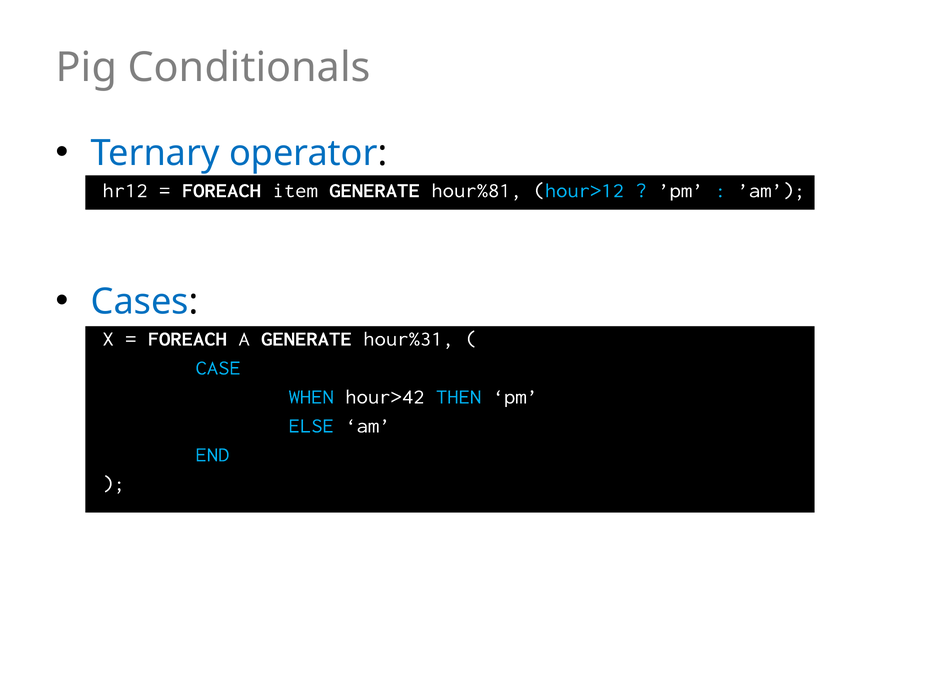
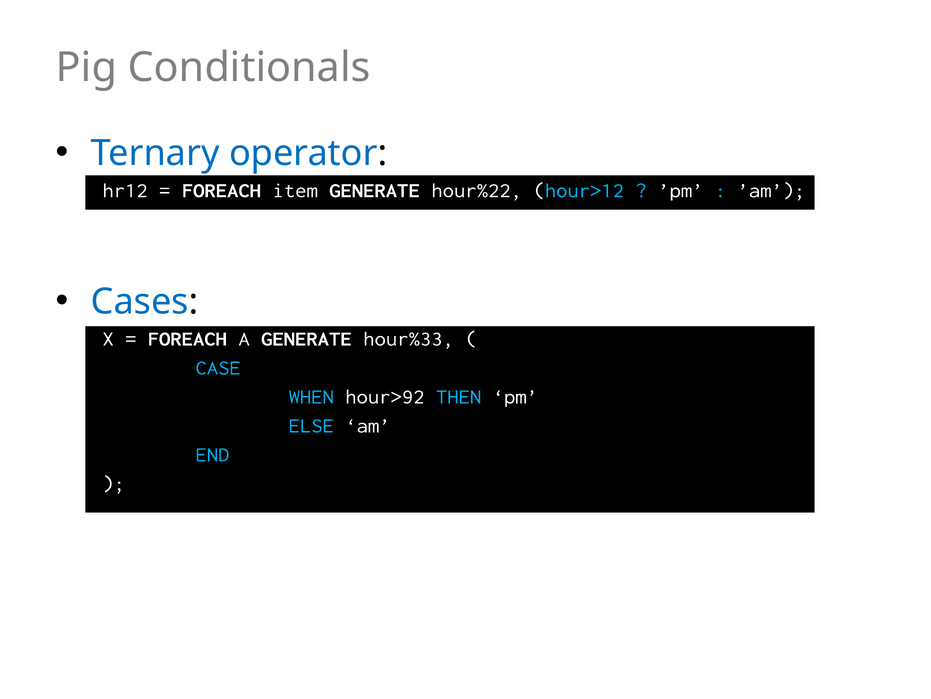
hour%81: hour%81 -> hour%22 (477, 190)
hour%31: hour%31 -> hour%33 (409, 338)
hour>42: hour>42 -> hour>92 (385, 396)
